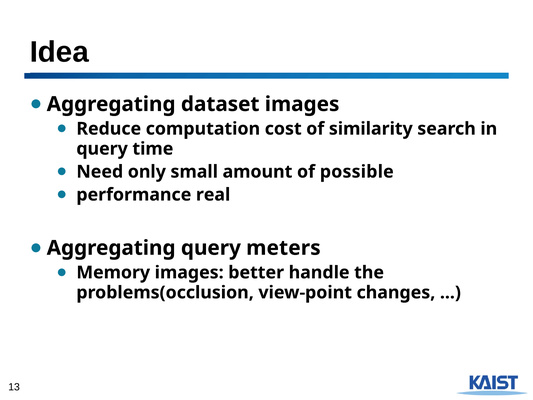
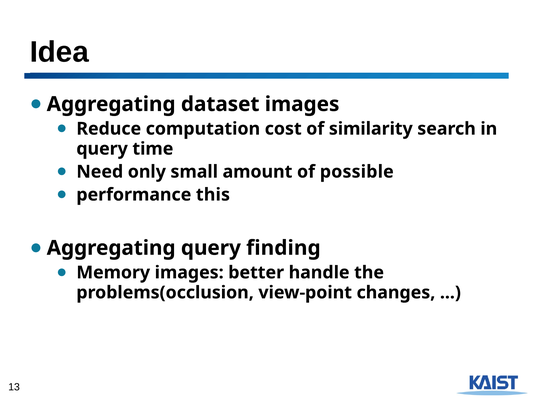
real: real -> this (213, 195)
meters: meters -> finding (283, 248)
